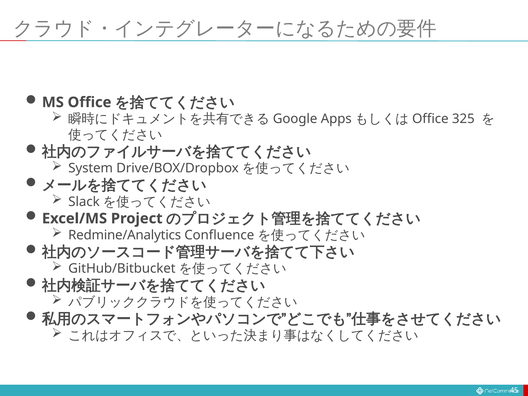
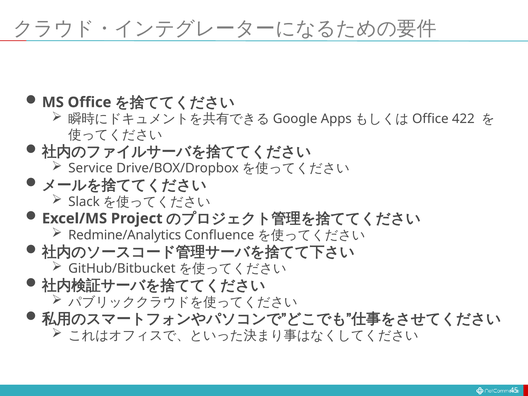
325: 325 -> 422 (463, 119)
System: System -> Service (91, 168)
